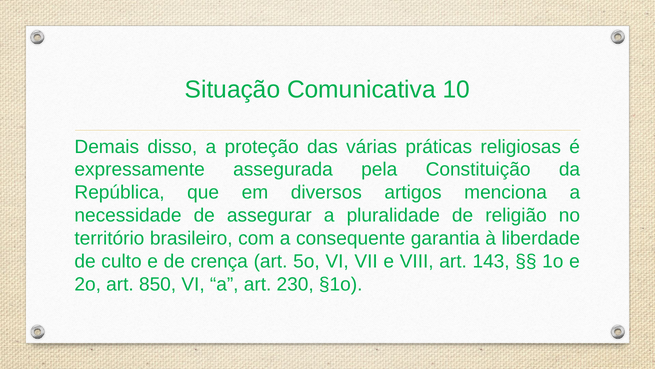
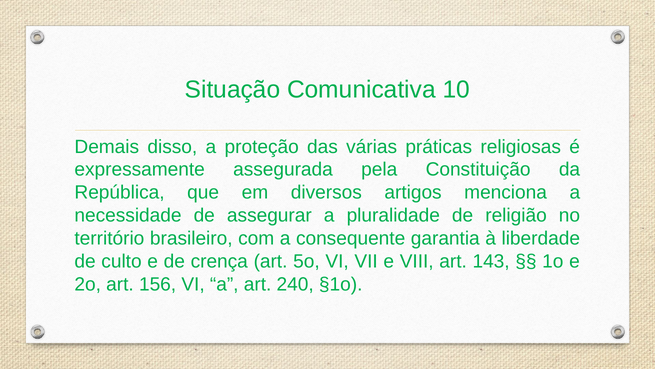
850: 850 -> 156 (158, 284)
230: 230 -> 240 (295, 284)
